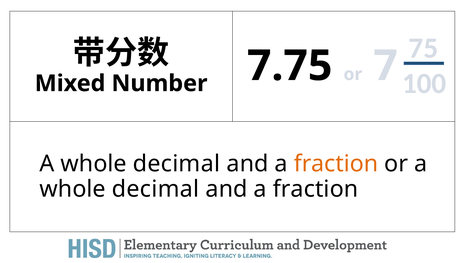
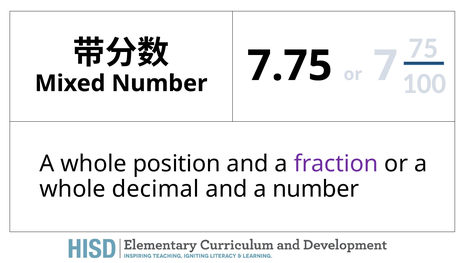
decimal: decimal -> position (177, 164)
fraction colour: orange -> purple (336, 164)
fraction: fraction -> number (316, 189)
